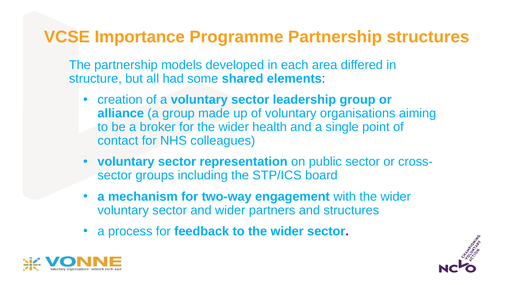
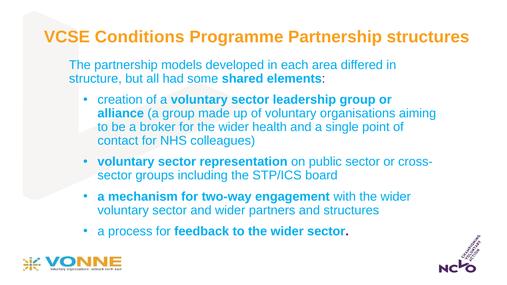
Importance: Importance -> Conditions (140, 37)
